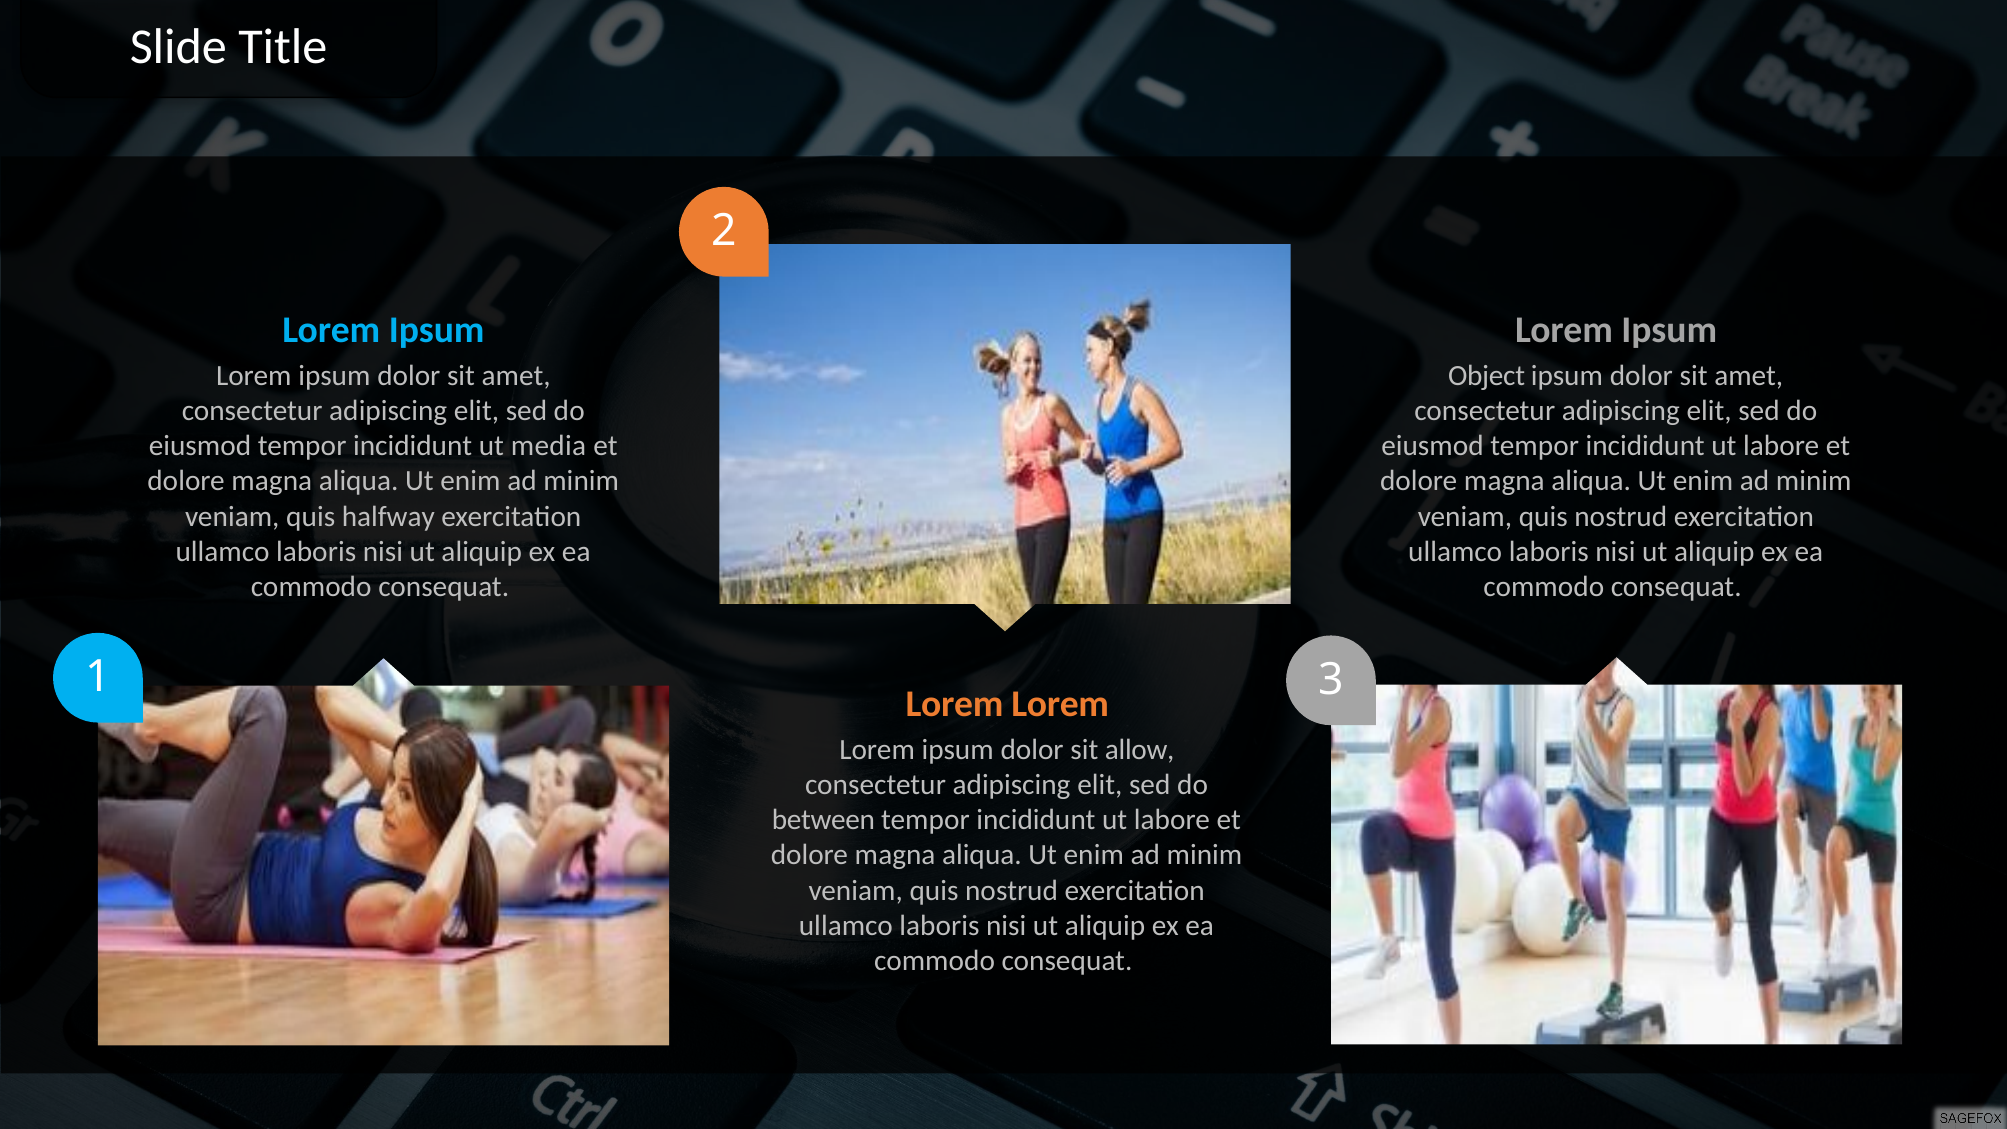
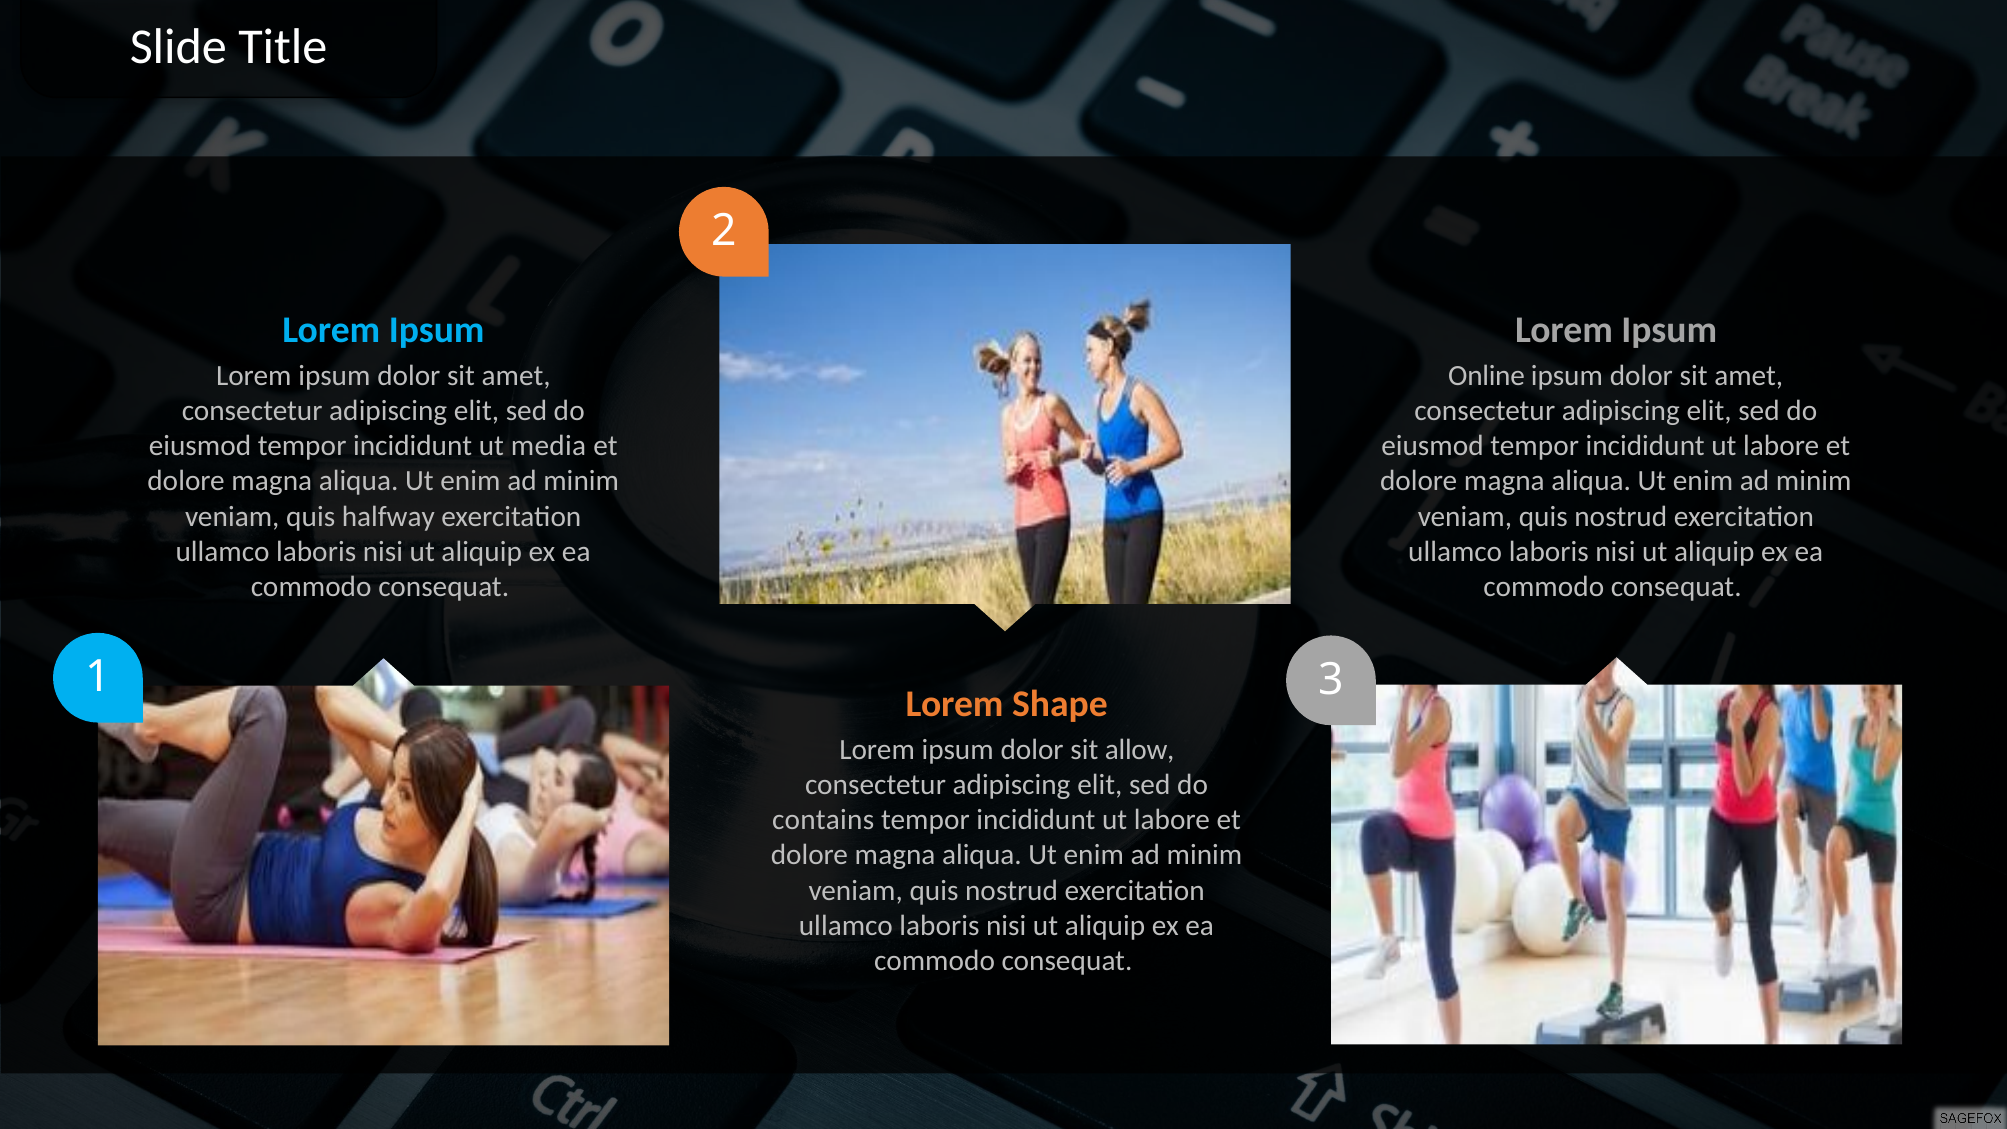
Object: Object -> Online (1487, 376)
Lorem: Lorem -> Shape (1060, 704)
between: between -> contains (823, 820)
